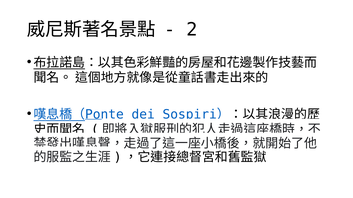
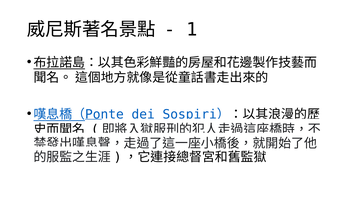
2: 2 -> 1 (192, 30)
